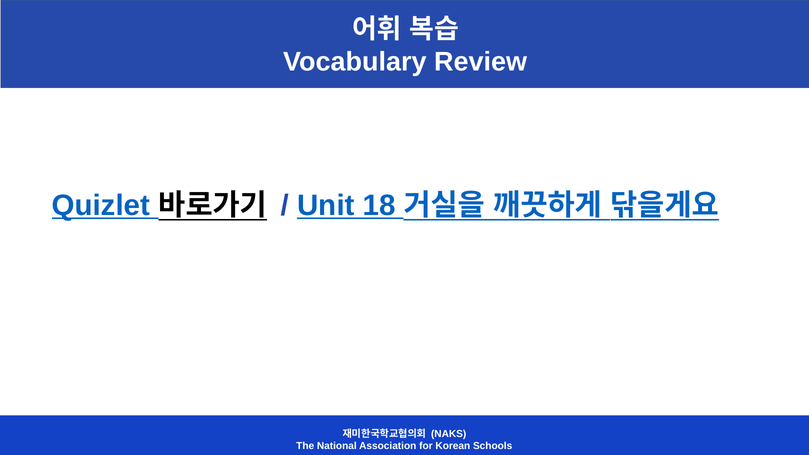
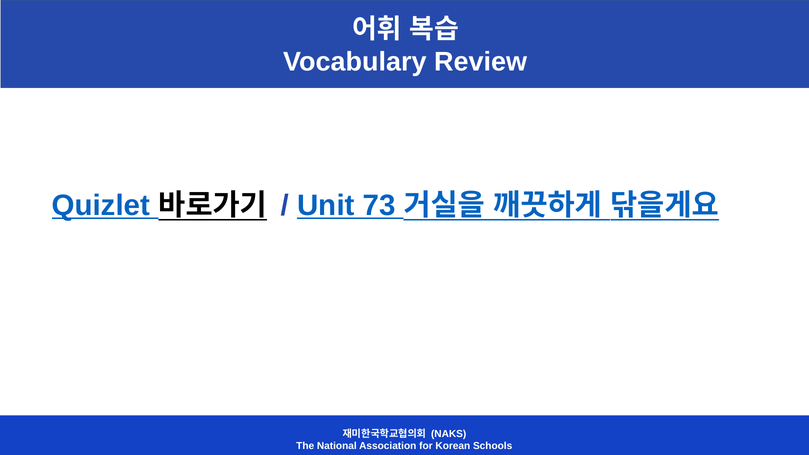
18: 18 -> 73 (379, 205)
